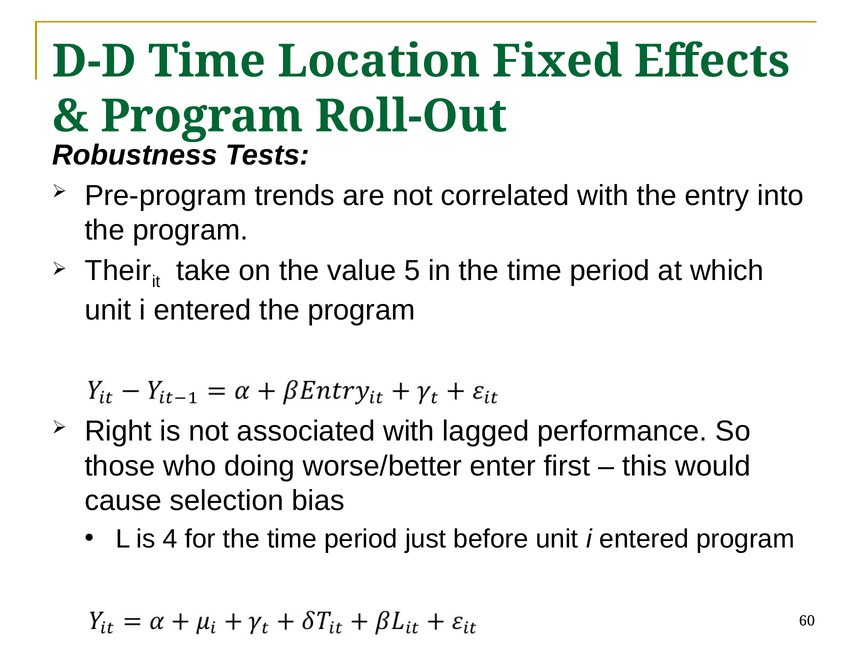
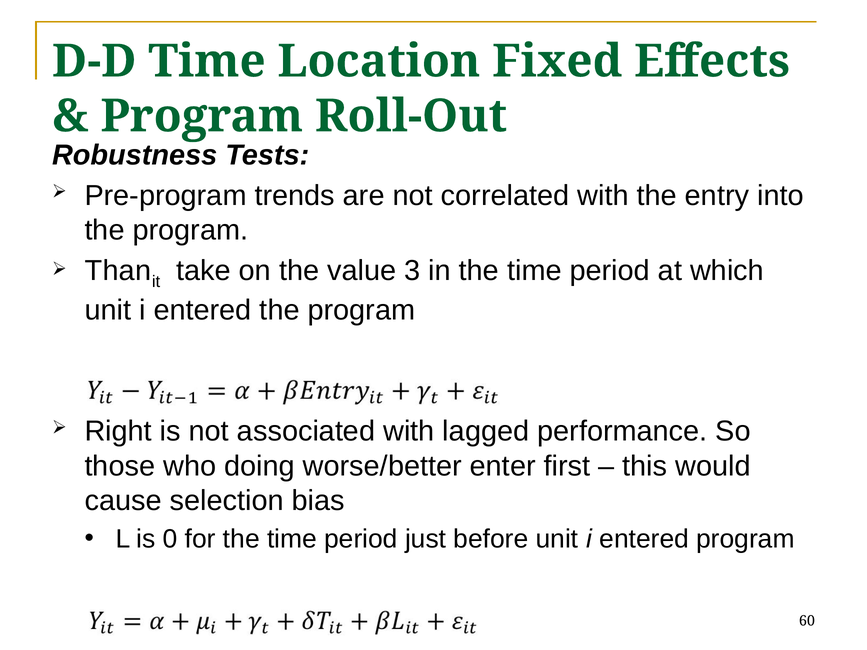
Their: Their -> Than (118, 271)
5: 5 -> 3 (412, 271)
4: 4 -> 0 (170, 539)
